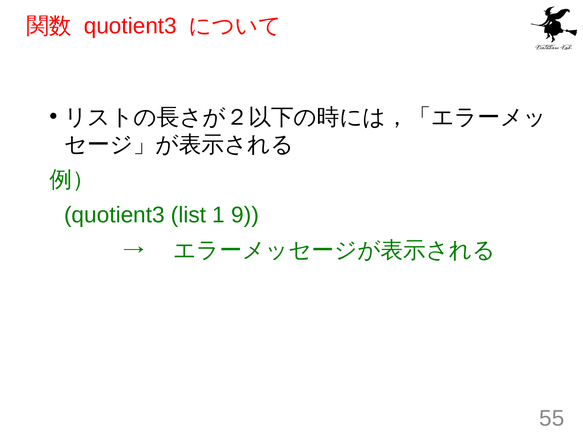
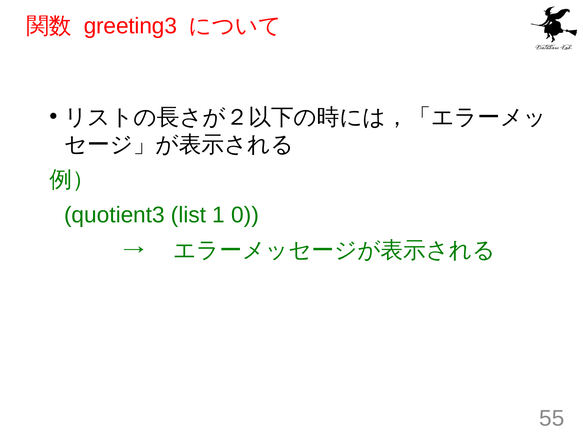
quotient3: quotient3 -> greeting3 (130, 26)
9: 9 -> 0 (245, 215)
